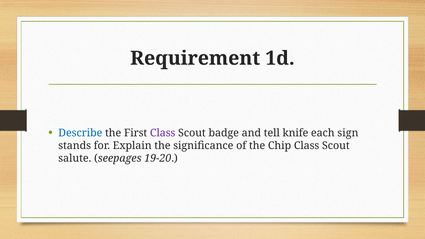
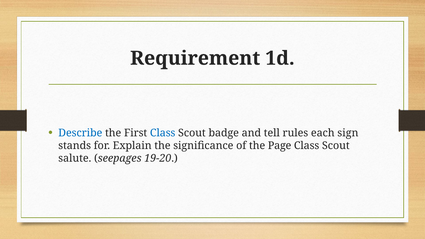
Class colour: purple -> blue (163, 133)
knife: knife -> rules (295, 133)
Chip: Chip -> Page (280, 146)
